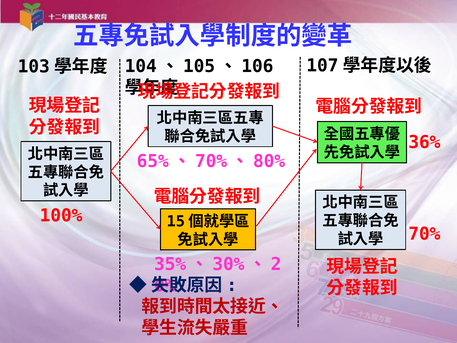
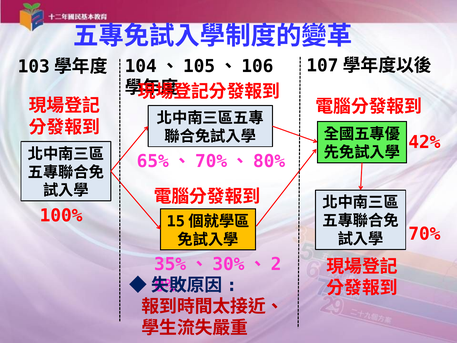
36%: 36% -> 42% (424, 142)
